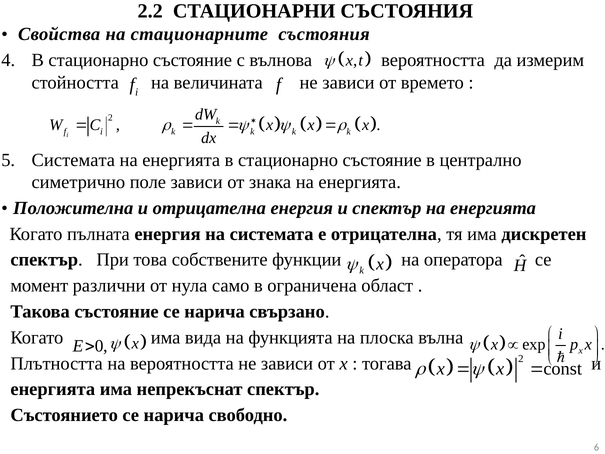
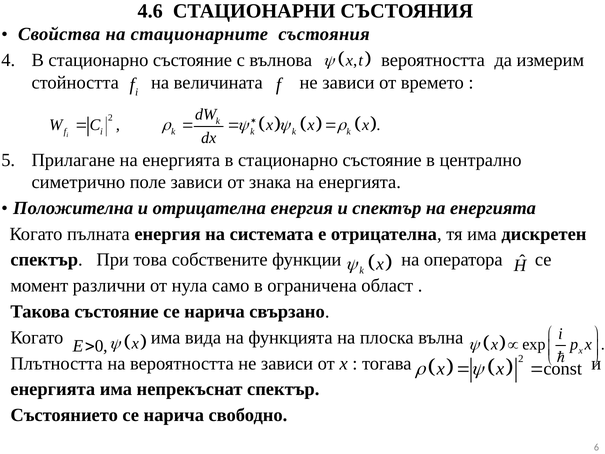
2.2: 2.2 -> 4.6 (150, 11)
5 Системата: Системата -> Прилагане (73, 160)
